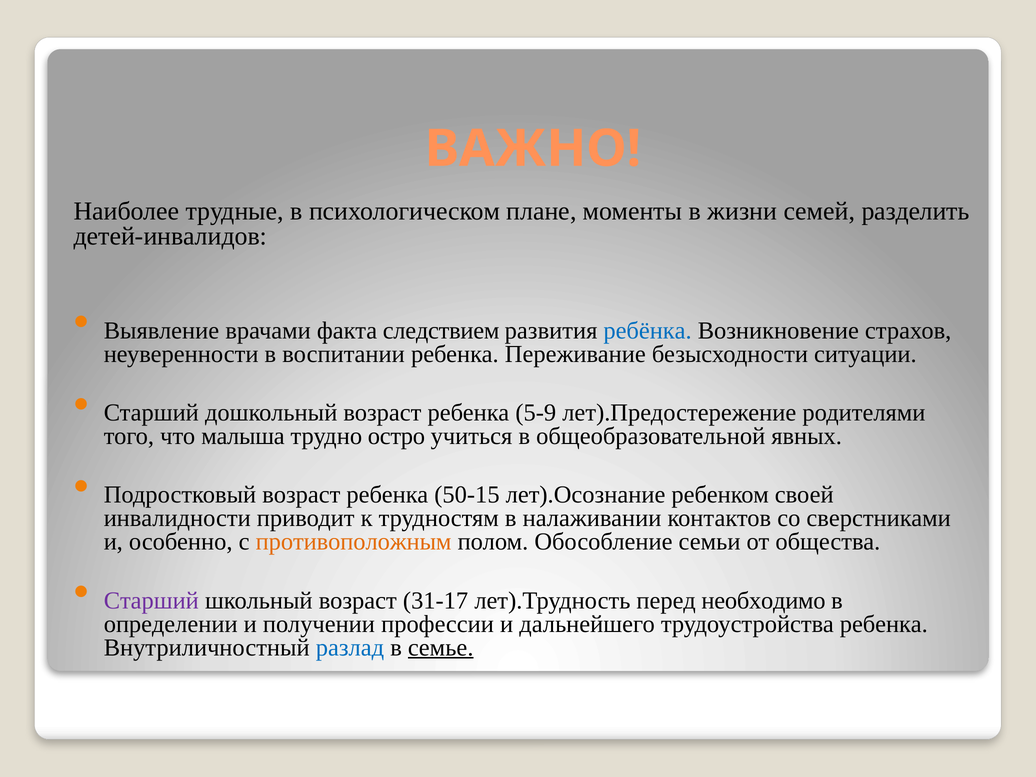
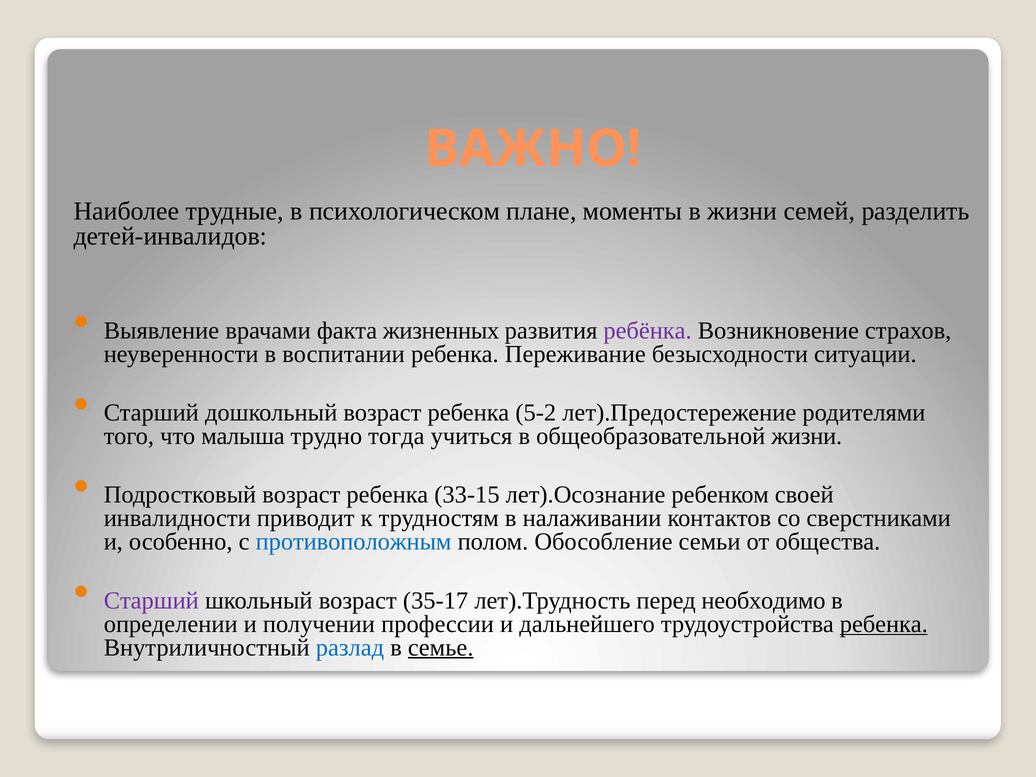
следствием: следствием -> жизненных (441, 331)
ребёнка colour: blue -> purple (648, 331)
5-9: 5-9 -> 5-2 (536, 413)
остро: остро -> тогда (396, 436)
общеобразовательной явных: явных -> жизни (807, 436)
50-15: 50-15 -> 33-15 (467, 495)
противоположным colour: orange -> blue (354, 542)
31-17: 31-17 -> 35-17 (436, 600)
ребенка underline: none -> present (884, 624)
